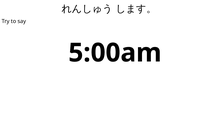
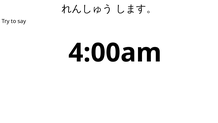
5:00am: 5:00am -> 4:00am (115, 53)
